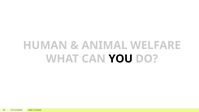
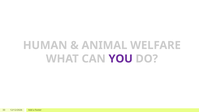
YOU colour: black -> purple (121, 59)
